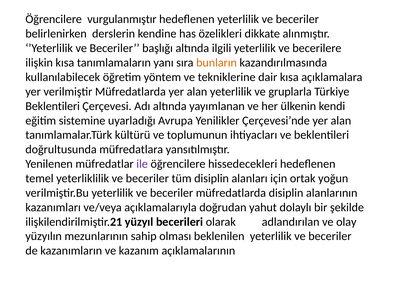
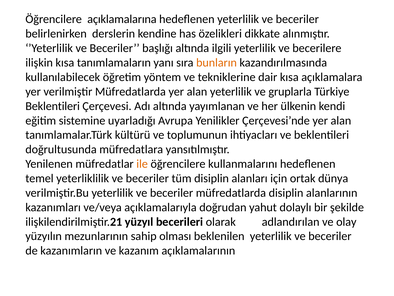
vurgulanmıştır: vurgulanmıştır -> açıklamalarına (122, 19)
ile colour: purple -> orange (142, 164)
hissedecekleri: hissedecekleri -> kullanmalarını (243, 164)
yoğun: yoğun -> dünya (333, 178)
